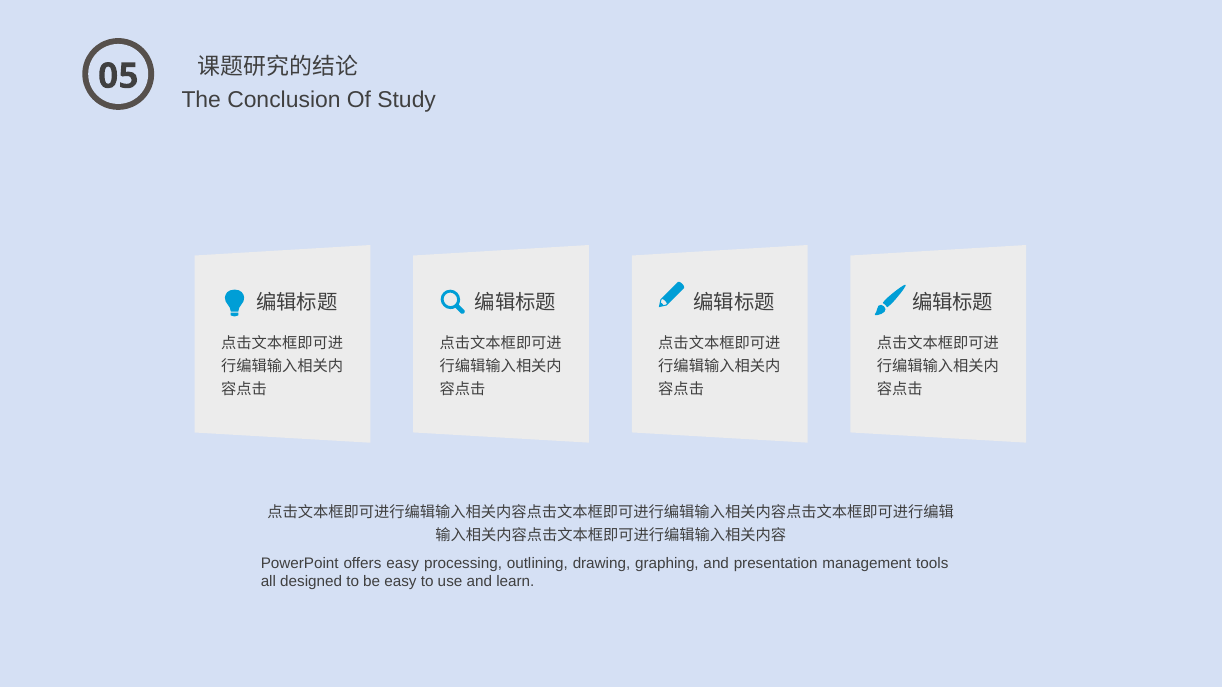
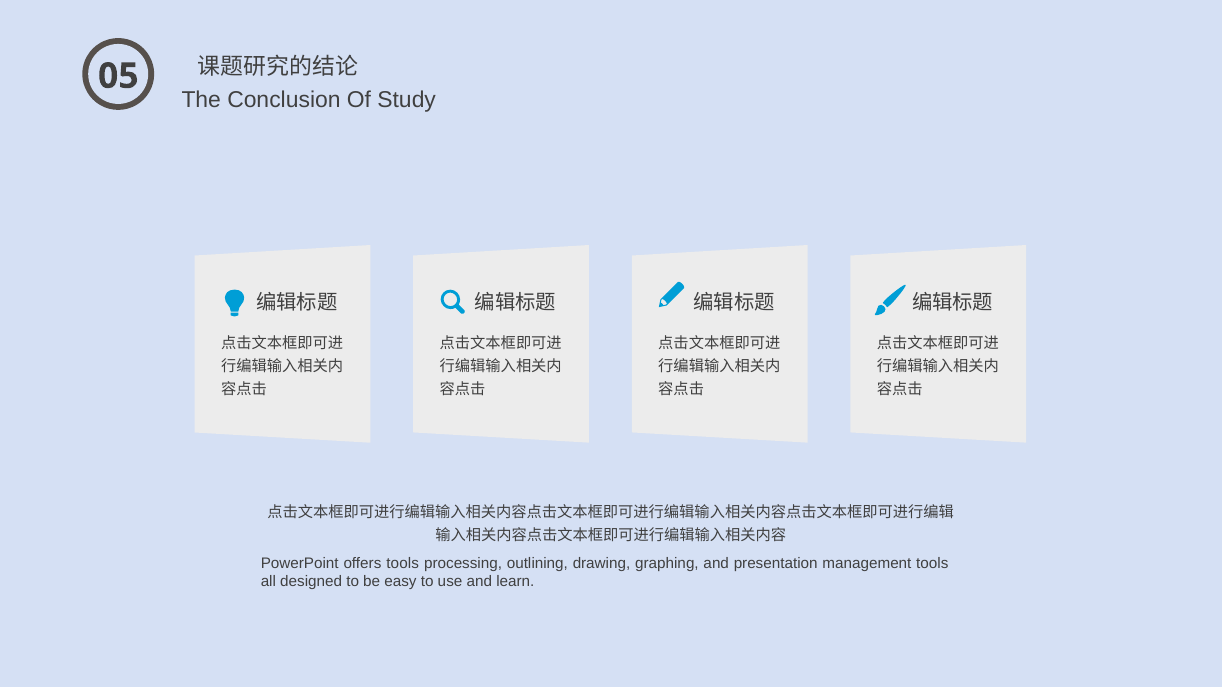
offers easy: easy -> tools (403, 564)
